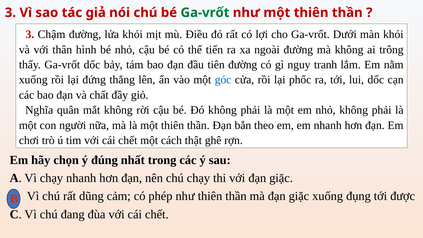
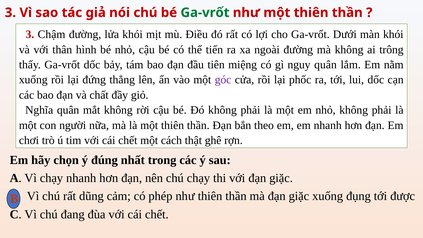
tiên đường: đường -> miệng (243, 65)
nguy tranh: tranh -> quân (325, 65)
góc colour: blue -> purple (223, 80)
